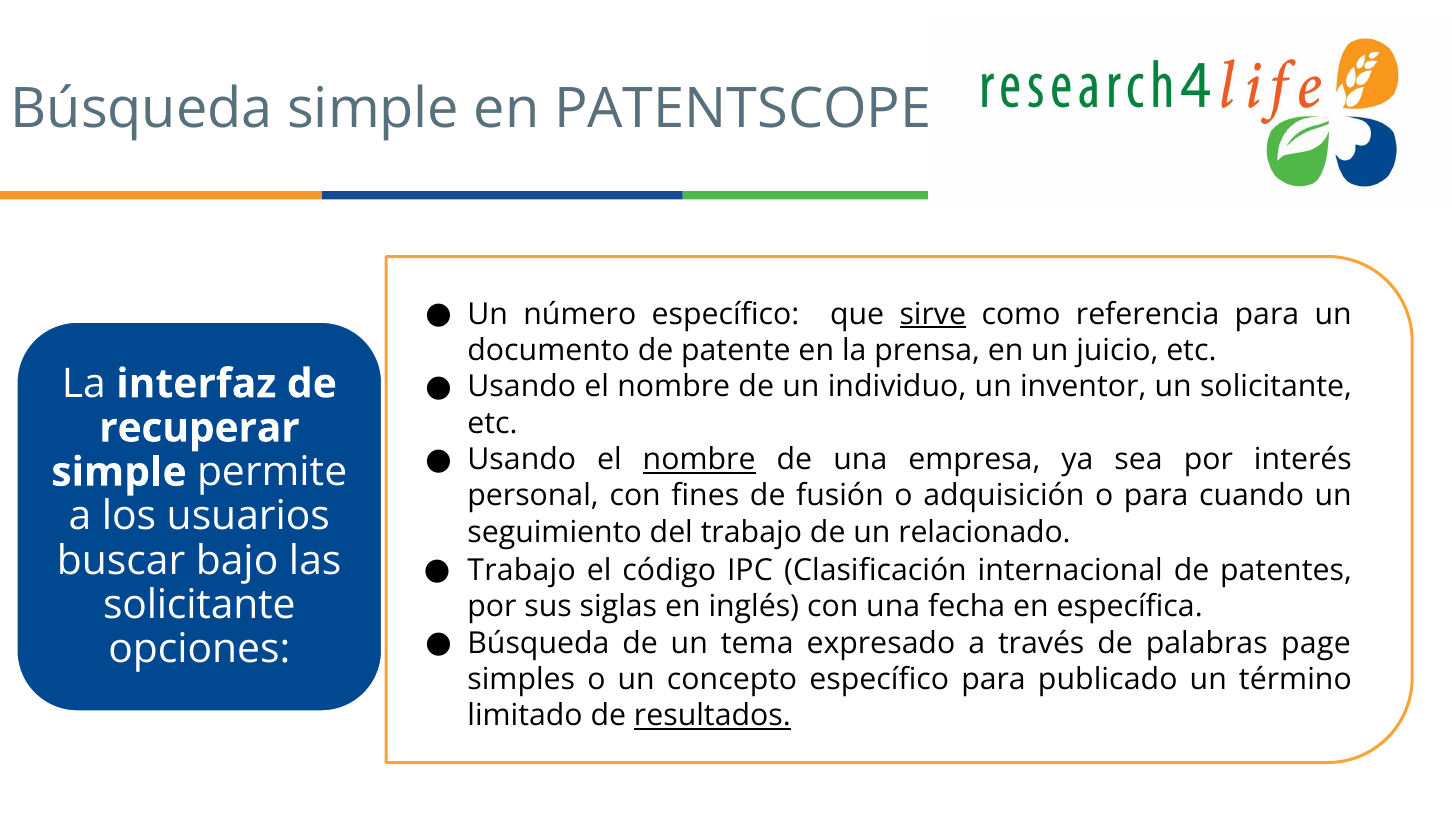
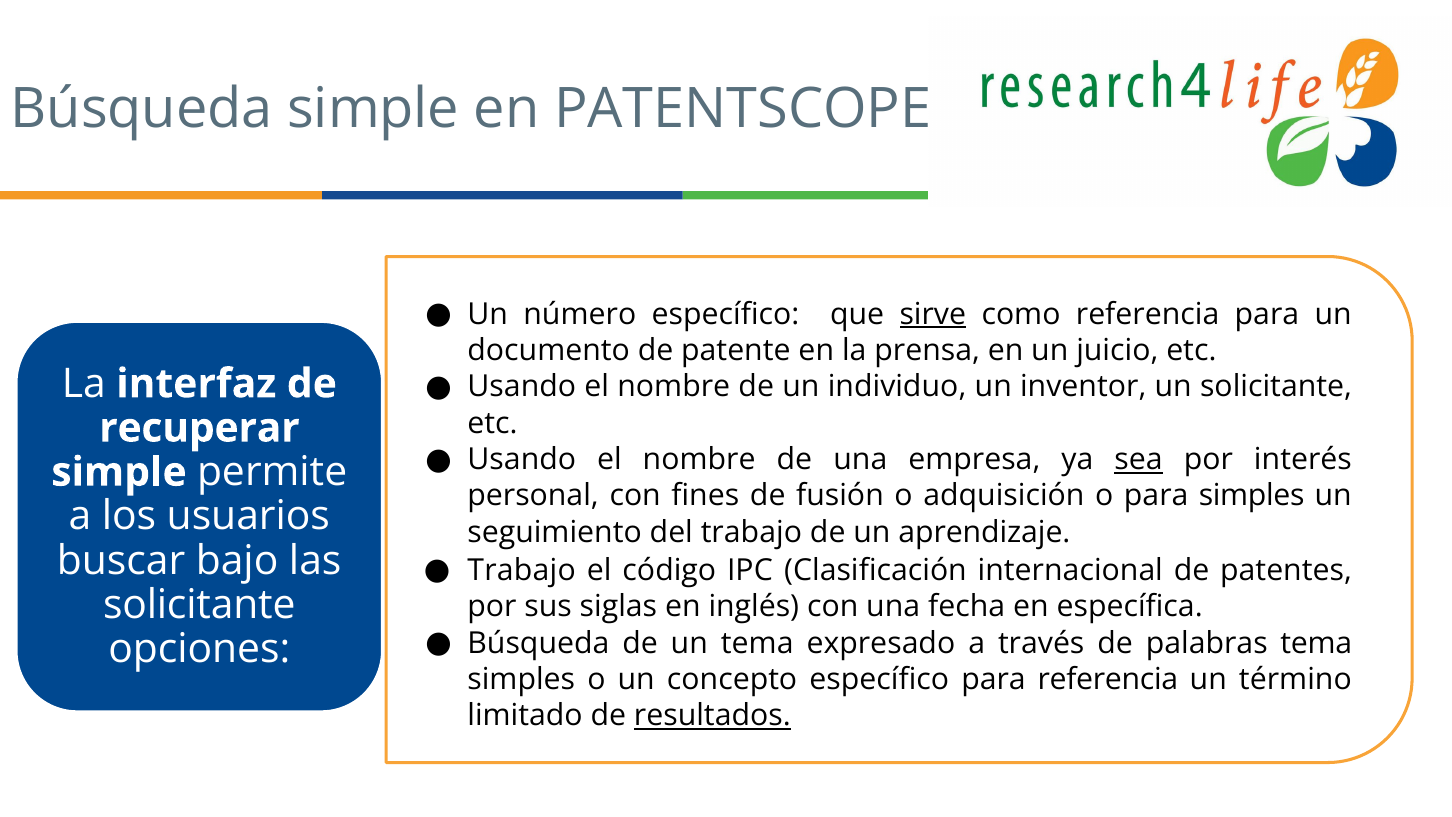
nombre underline: present -> none (699, 459)
sea underline: none -> present (1139, 459)
para cuando: cuando -> simples (1252, 496)
relacionado: relacionado -> aprendizaje (984, 532)
palabras page: page -> tema (1316, 643)
para publicado: publicado -> referencia (1108, 679)
